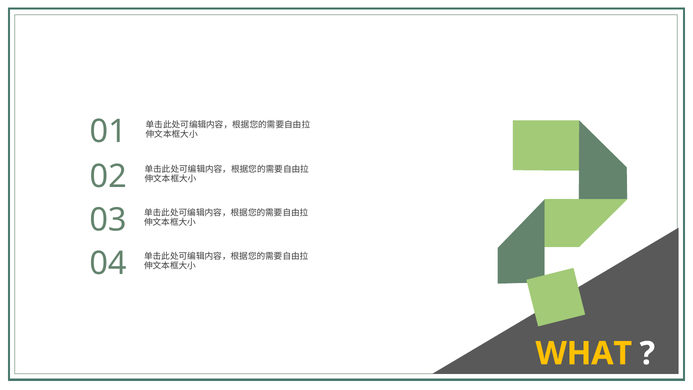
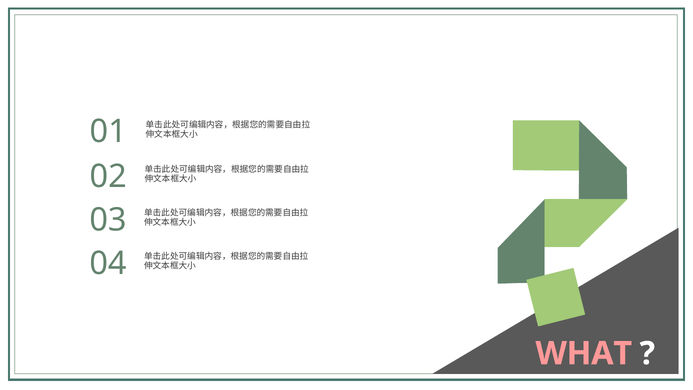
WHAT colour: yellow -> pink (584, 353)
